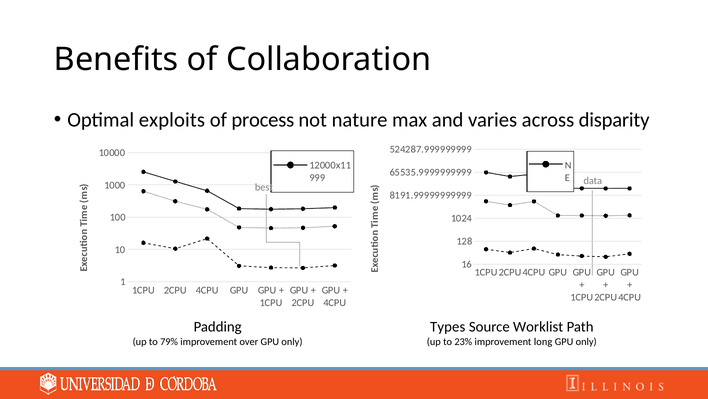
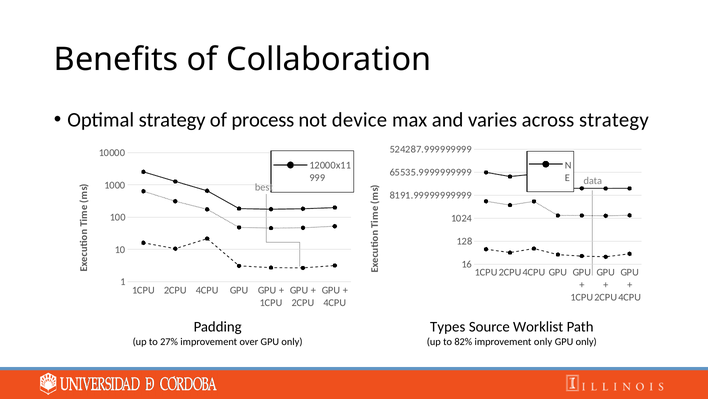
Optimal exploits: exploits -> strategy (172, 120)
nature: nature -> device (359, 120)
across disparity: disparity -> strategy (614, 120)
79%: 79% -> 27% (169, 341)
23%: 23% -> 82% (463, 341)
improvement long: long -> only (543, 341)
